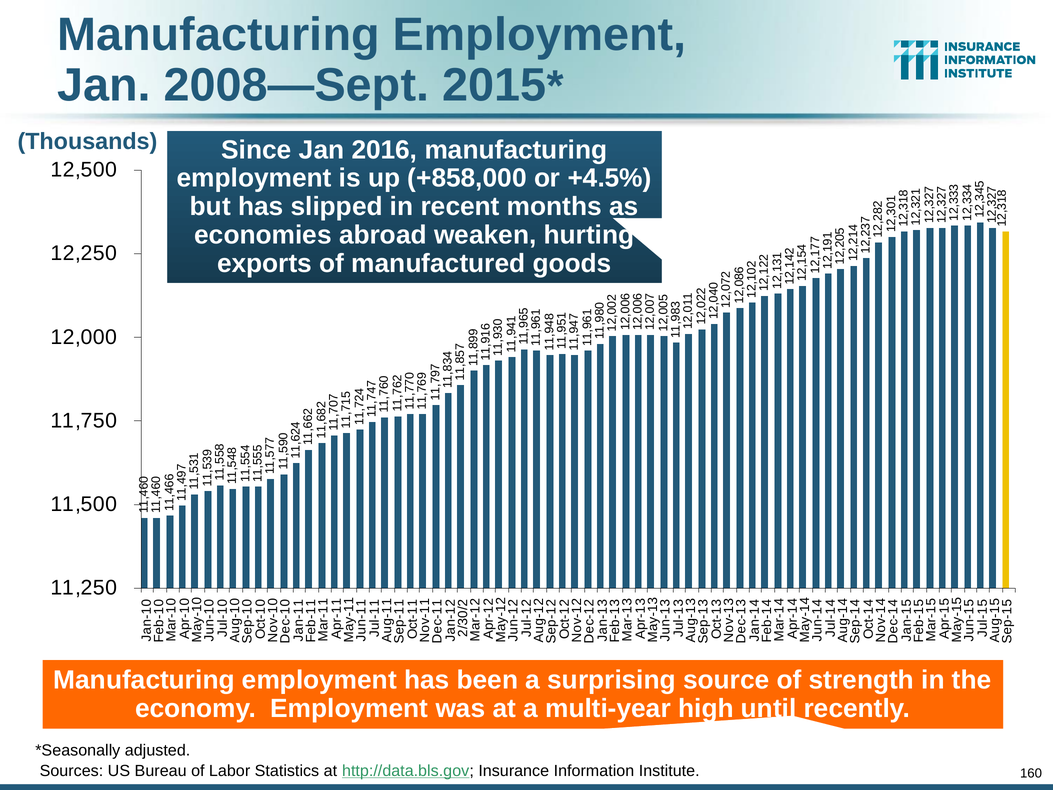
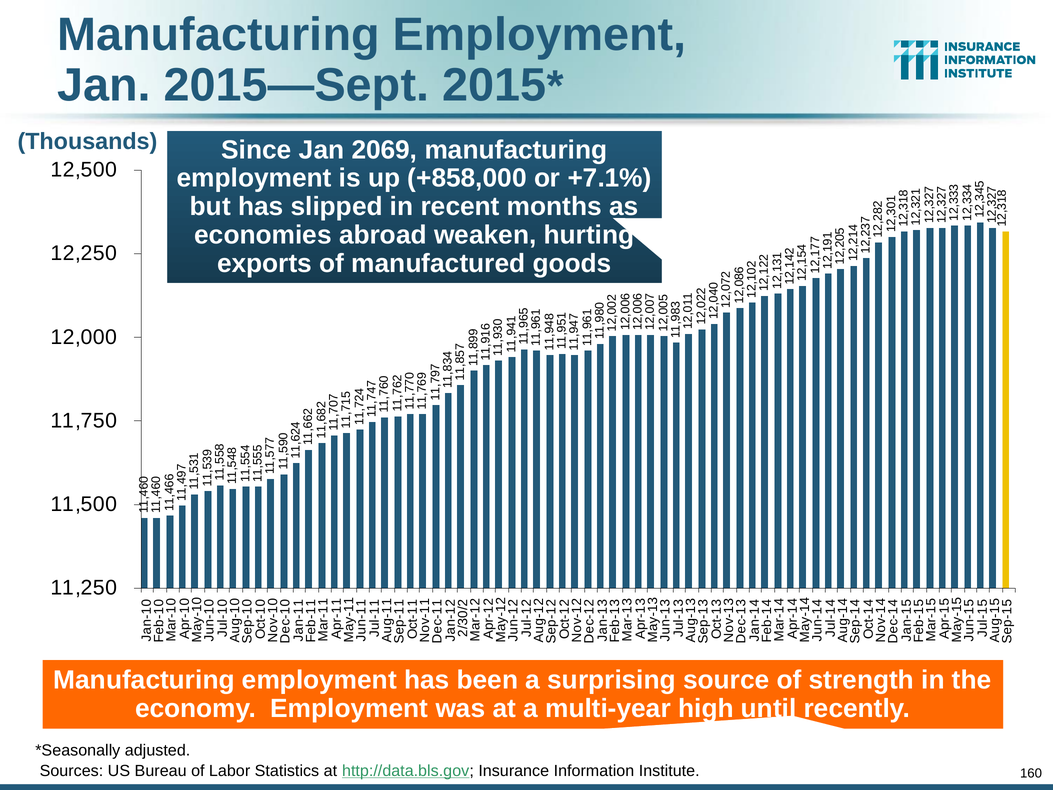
2008—Sept: 2008—Sept -> 2015—Sept (296, 85)
2016: 2016 -> 2069 (384, 150)
+4.5%: +4.5% -> +7.1% (610, 178)
